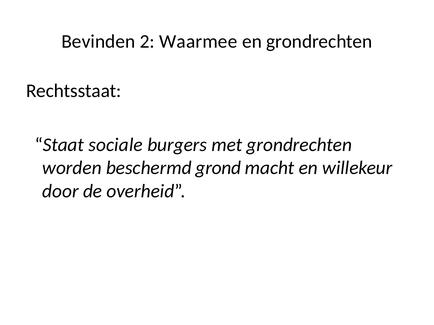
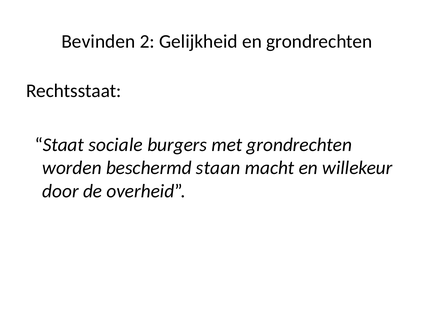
Waarmee: Waarmee -> Gelijkheid (198, 42)
grond: grond -> staan (218, 168)
